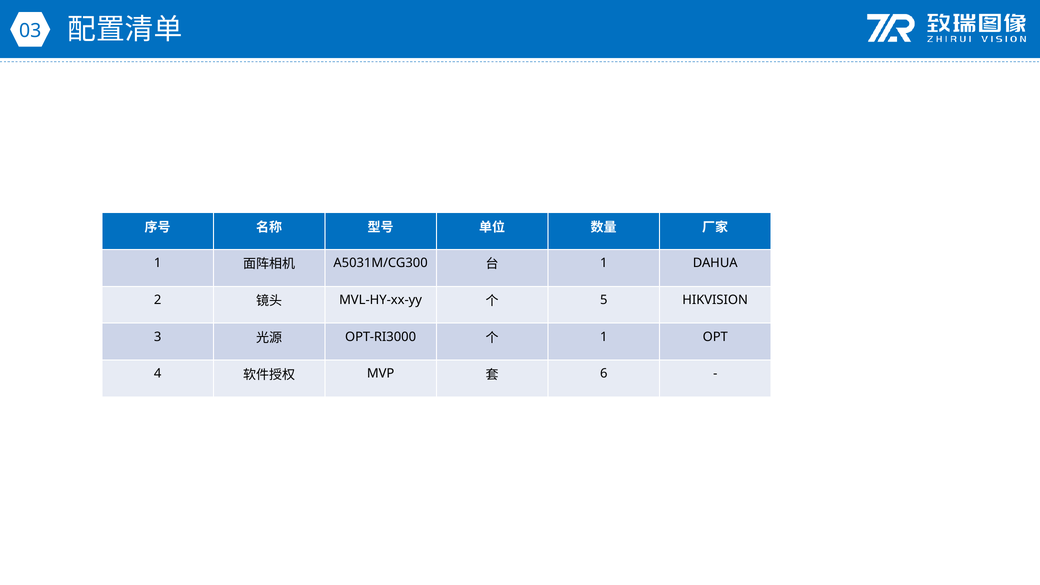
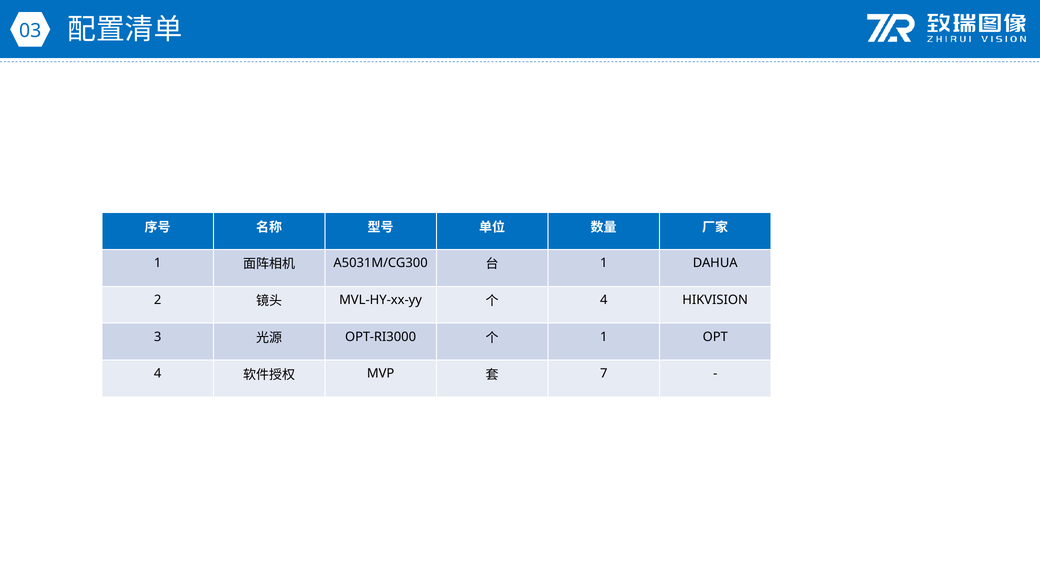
5: 5 -> 4 (604, 300)
6: 6 -> 7 (604, 374)
